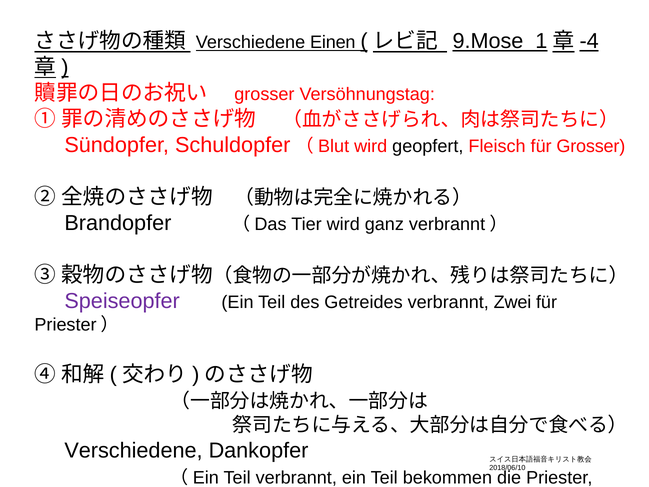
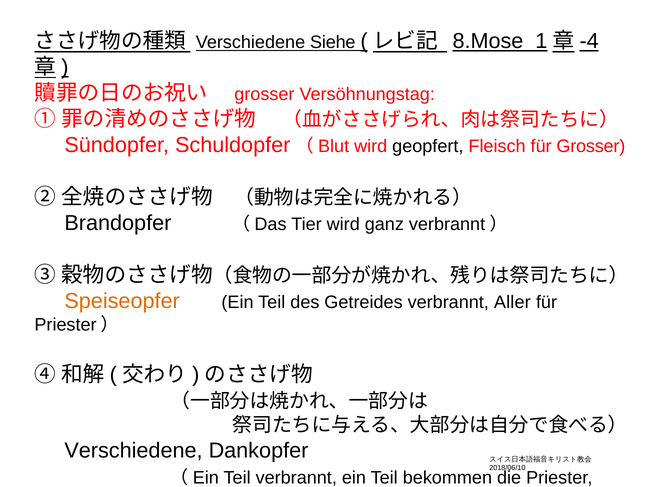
Einen: Einen -> Siehe (333, 42)
9.Mose: 9.Mose -> 8.Mose (488, 41)
Speiseopfer colour: purple -> orange (122, 301)
Zwei: Zwei -> Aller (512, 302)
